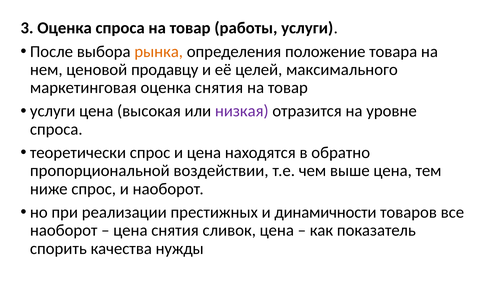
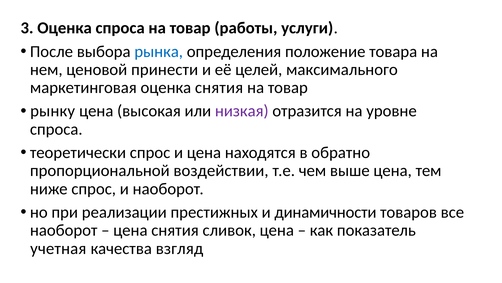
рынка colour: orange -> blue (159, 51)
продавцу: продавцу -> принести (165, 69)
услуги: услуги -> рынку (53, 111)
спорить: спорить -> учетная (58, 248)
нужды: нужды -> взгляд (180, 248)
